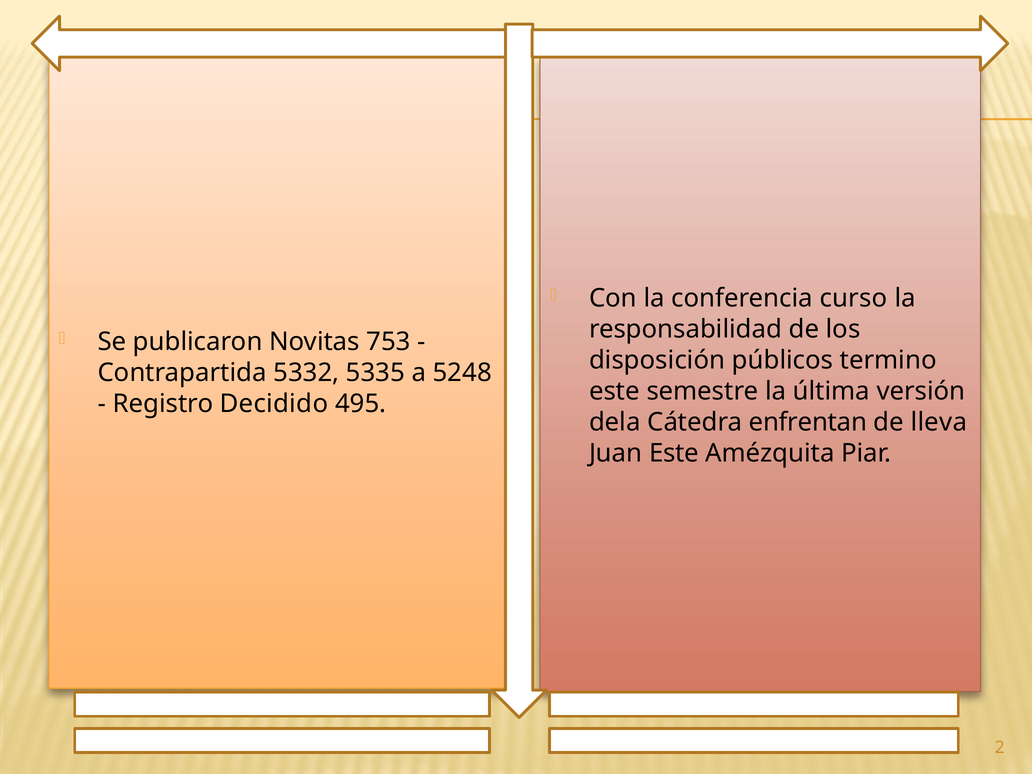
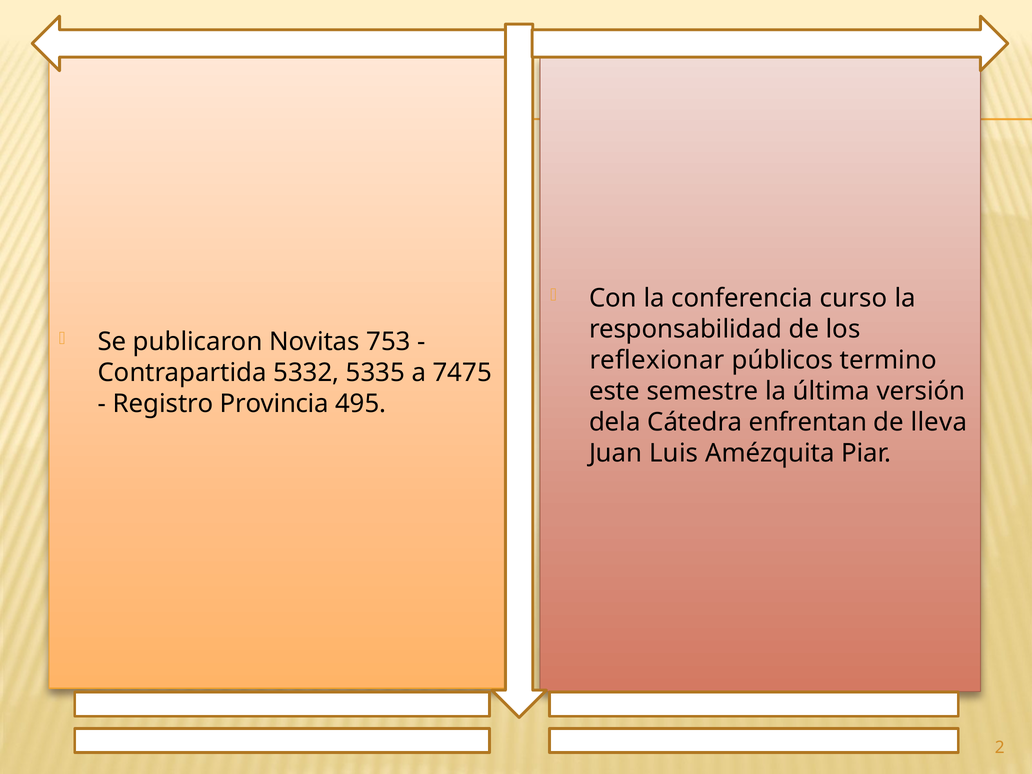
disposición: disposición -> reflexionar (657, 360)
5248: 5248 -> 7475 (462, 373)
Decidido: Decidido -> Provincia (274, 404)
Juan Este: Este -> Luis (674, 453)
